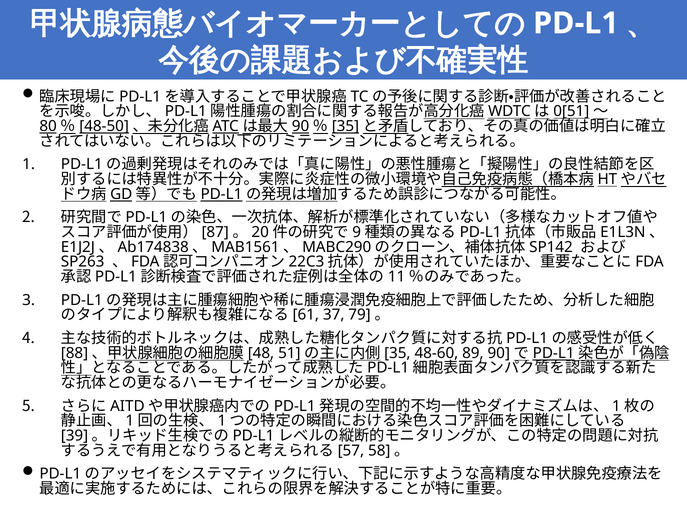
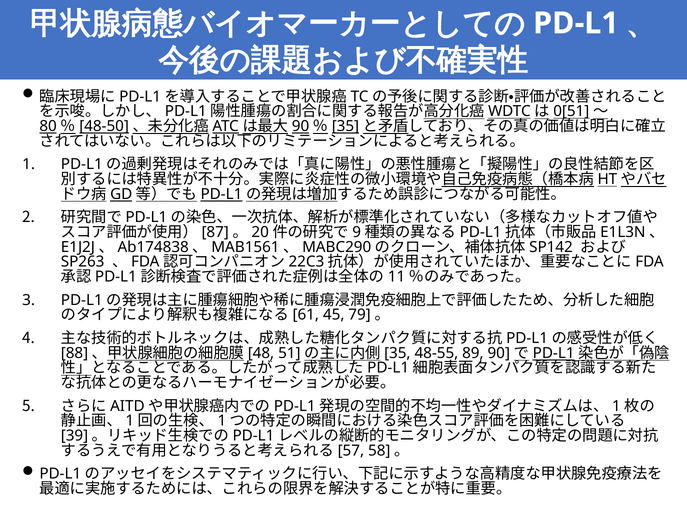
37: 37 -> 45 (334, 315)
48-60: 48-60 -> 48-55 (436, 353)
